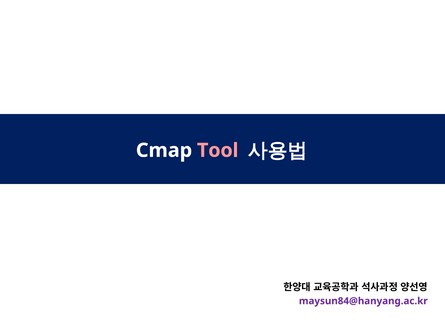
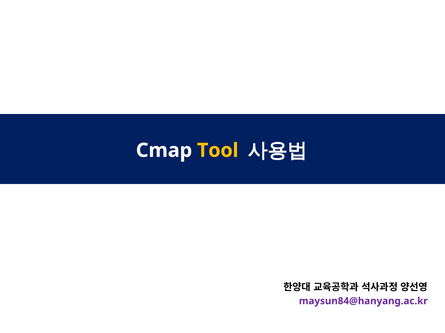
Tool colour: pink -> yellow (218, 151)
